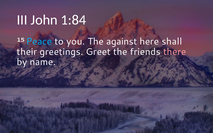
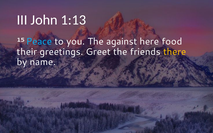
1:84: 1:84 -> 1:13 (73, 20)
shall: shall -> food (172, 42)
there colour: pink -> yellow (175, 52)
